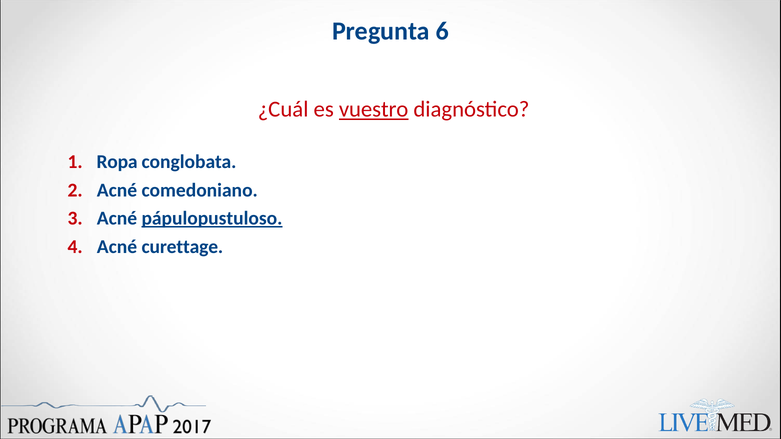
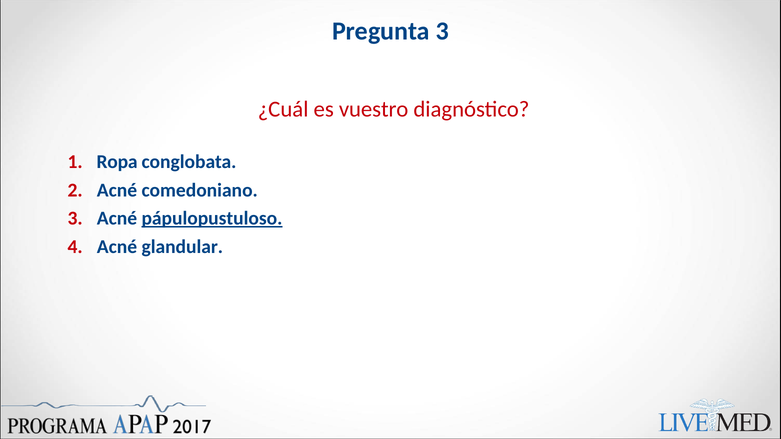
Pregunta 6: 6 -> 3 (442, 31)
vuestro underline: present -> none (374, 110)
curettage: curettage -> glandular (182, 247)
